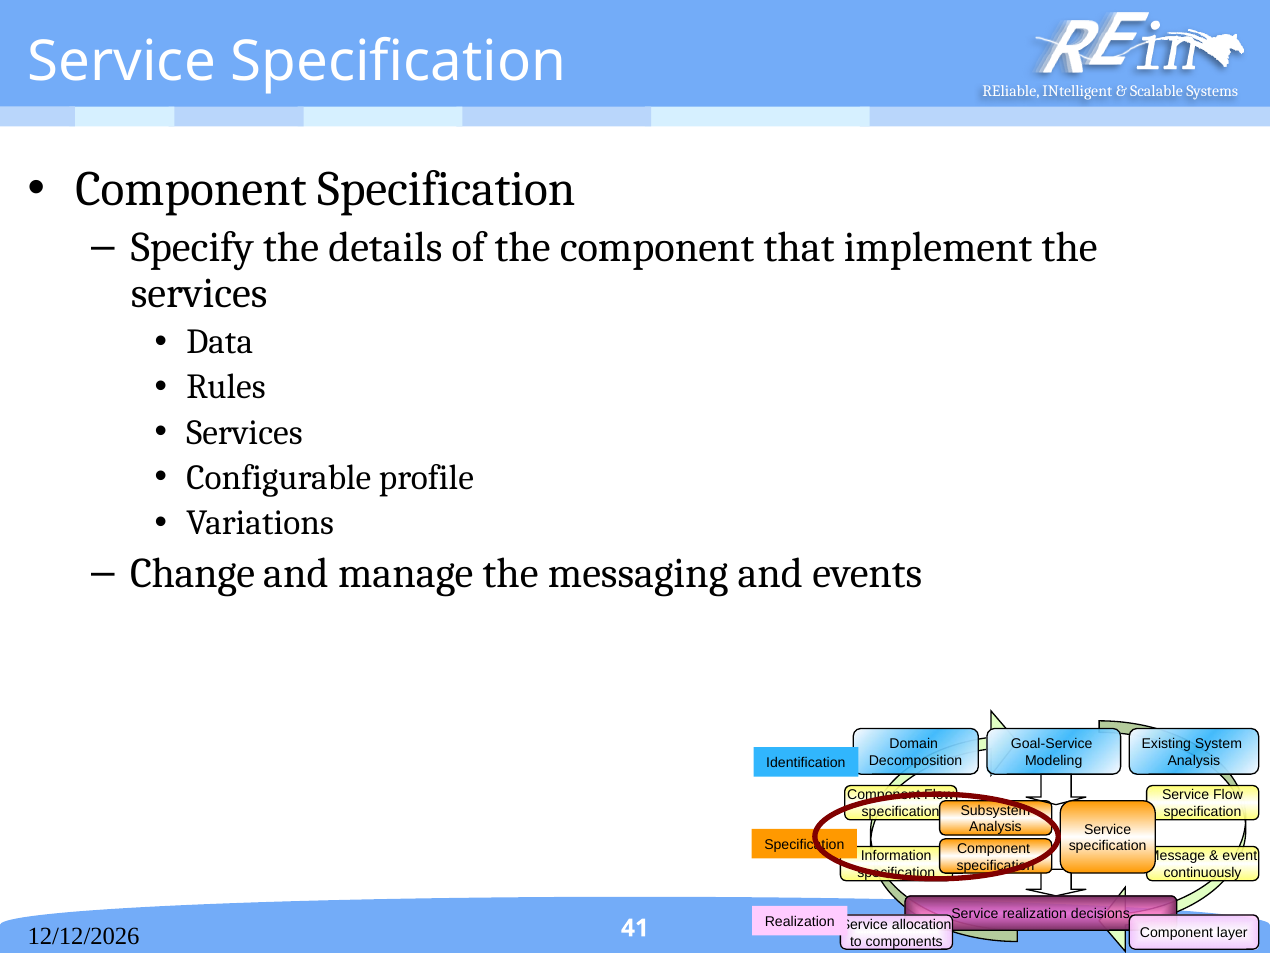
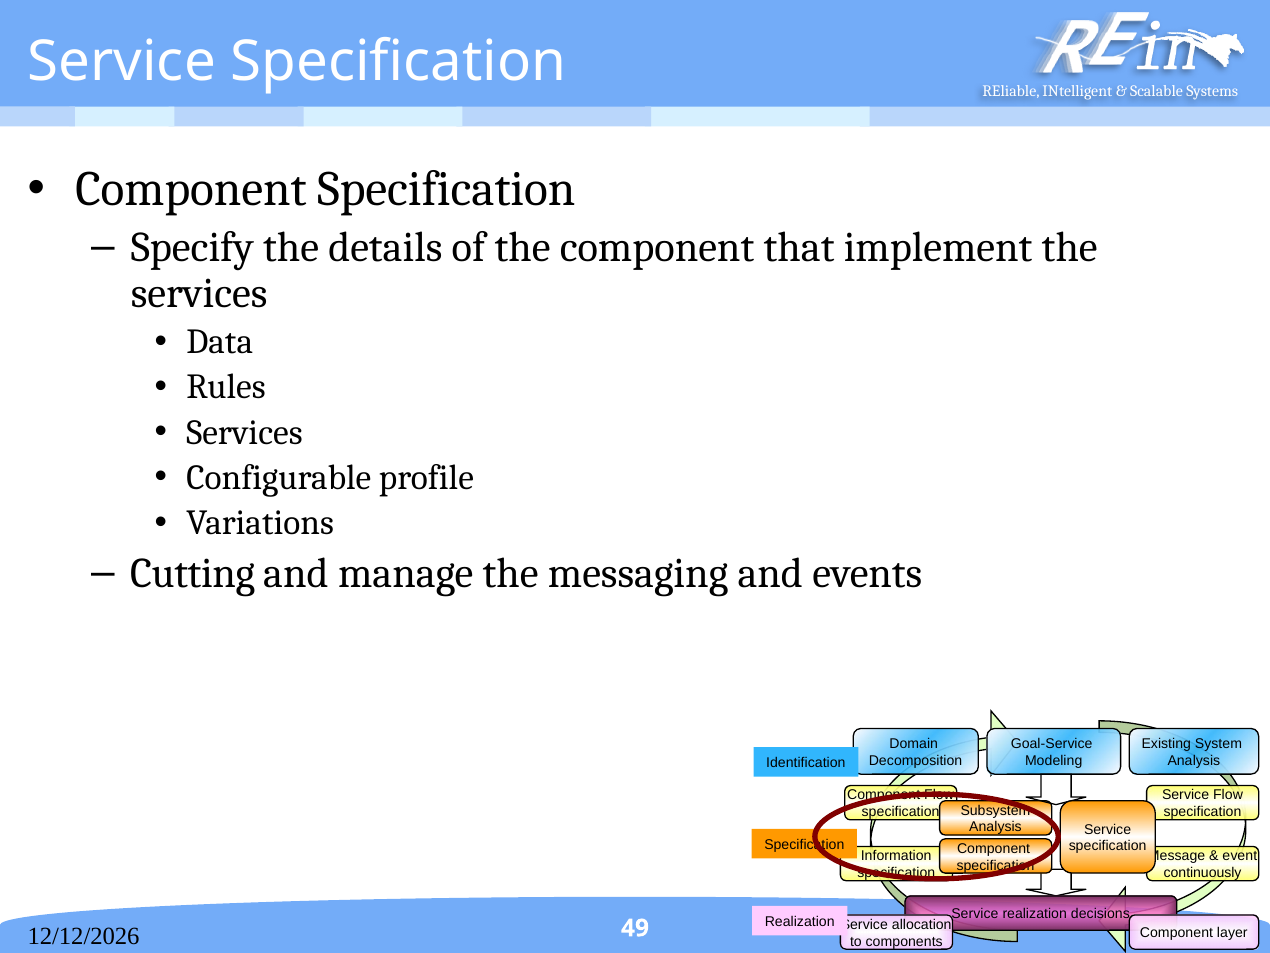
Change: Change -> Cutting (193, 573)
41: 41 -> 49 (635, 928)
